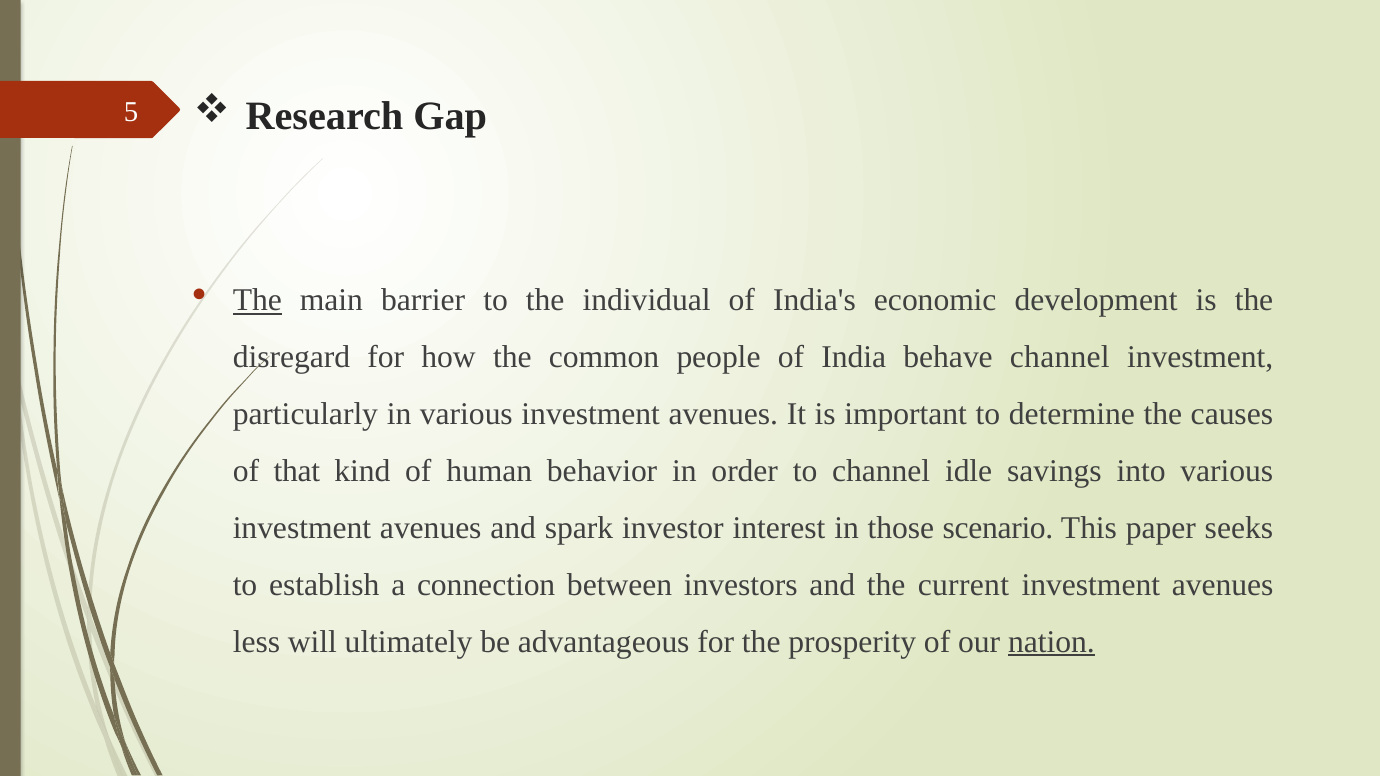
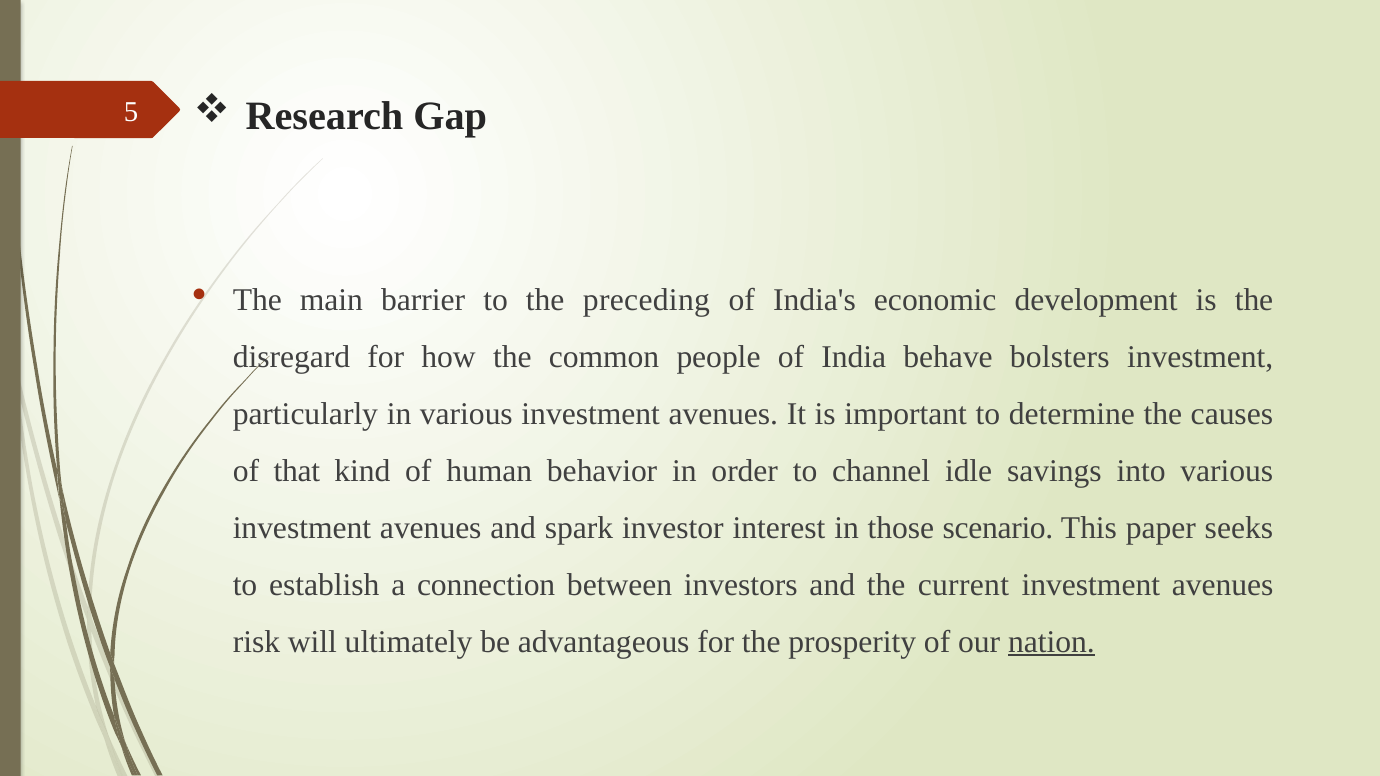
The underline: present -> none (257, 301)
individual: individual -> preceding (646, 301)
behave channel: channel -> bolsters (1060, 357)
less: less -> risk (256, 642)
